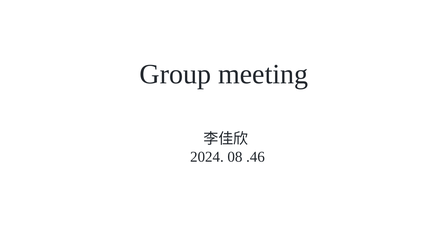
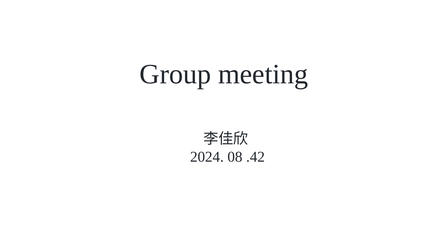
.46: .46 -> .42 (255, 157)
